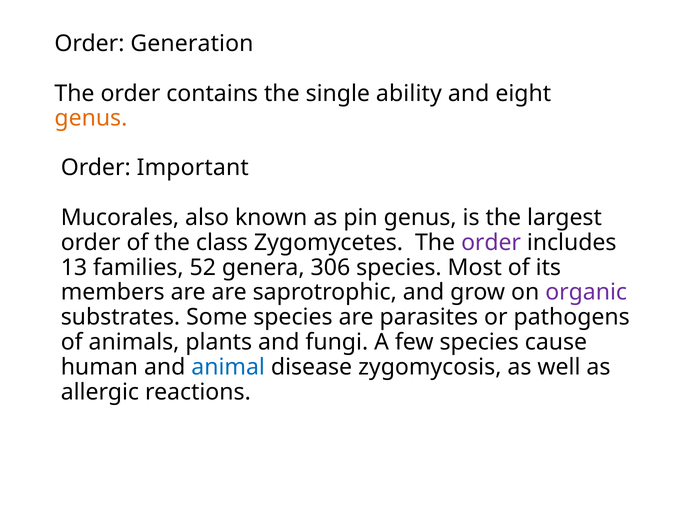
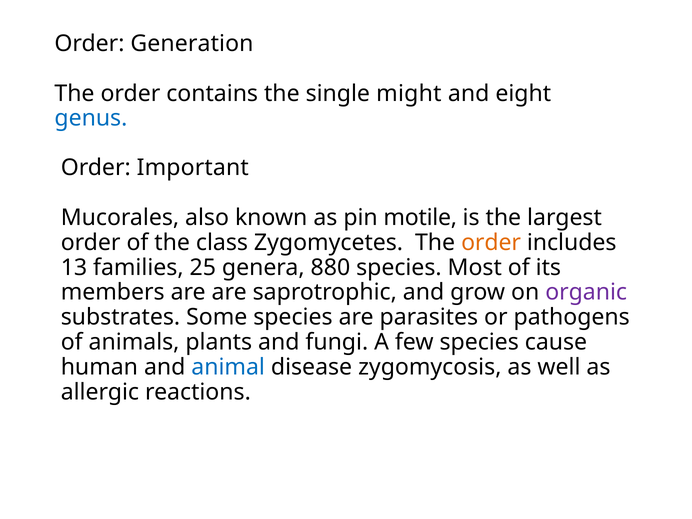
ability: ability -> might (409, 93)
genus colour: orange -> blue (91, 118)
pin genus: genus -> motile (420, 218)
order colour: purple -> orange (491, 243)
52: 52 -> 25 (203, 267)
306: 306 -> 880 (330, 267)
